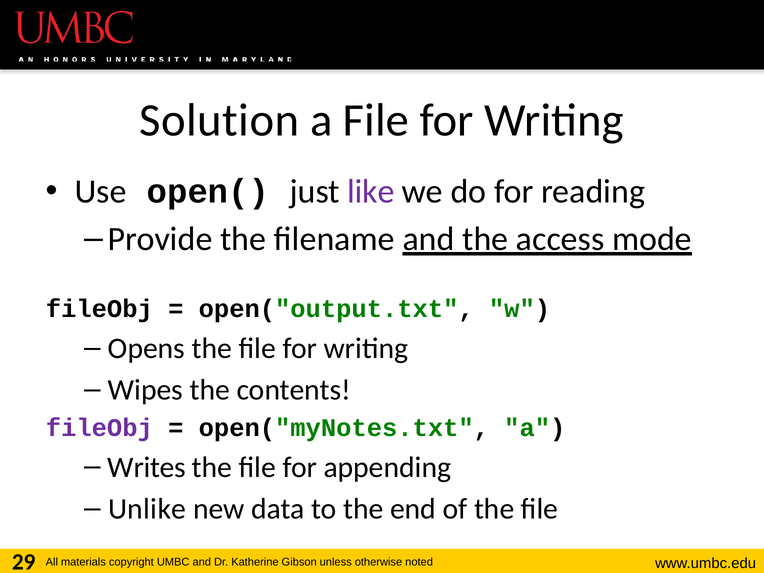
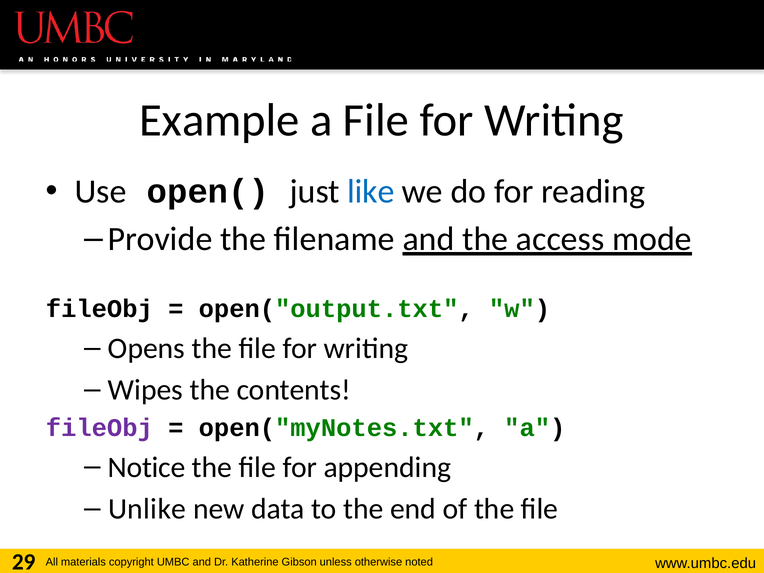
Solution: Solution -> Example (219, 121)
like colour: purple -> blue (371, 192)
Writes: Writes -> Notice (147, 467)
